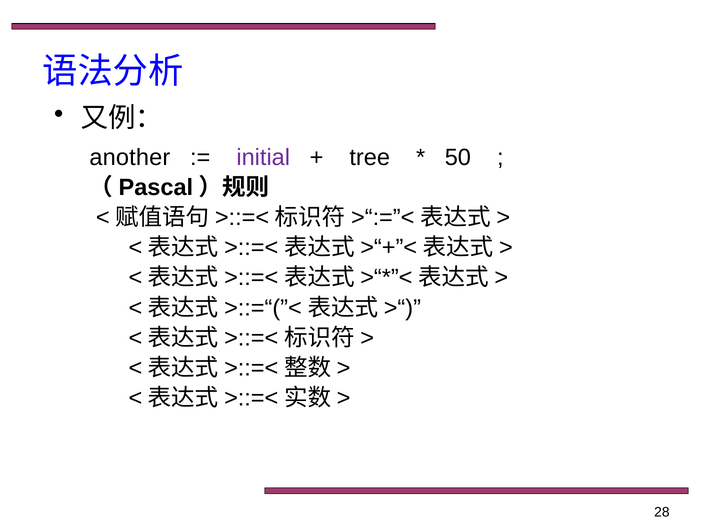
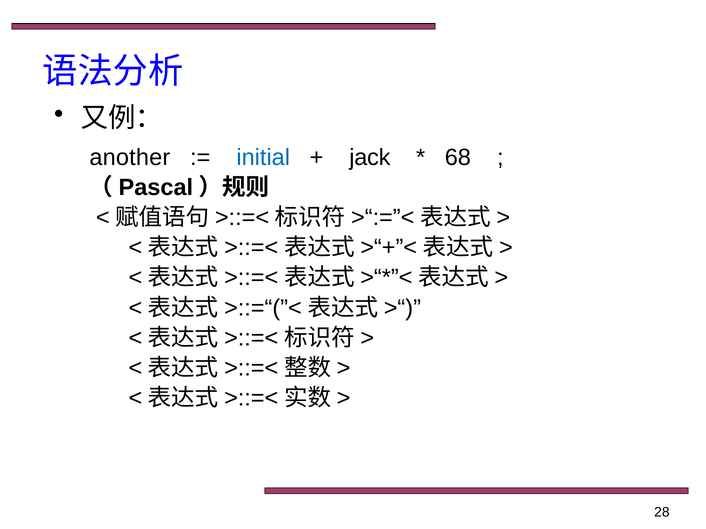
initial colour: purple -> blue (263, 158)
tree: tree -> jack (370, 158)
50: 50 -> 68 (458, 158)
